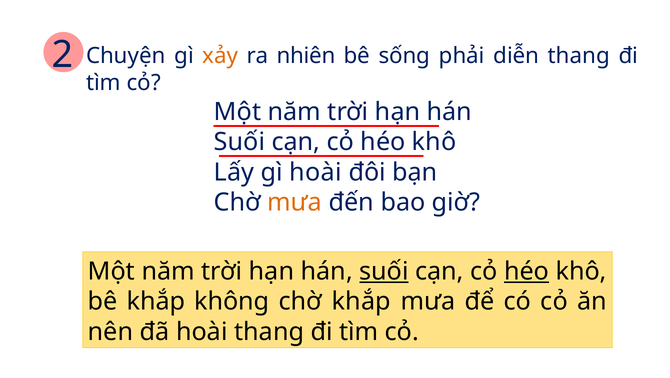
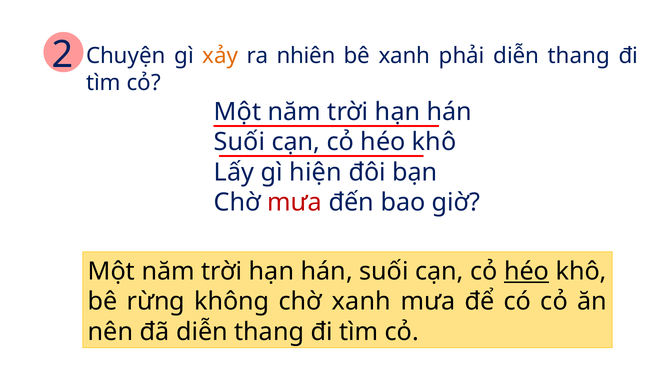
bê sống: sống -> xanh (404, 56)
gì hoài: hoài -> hiện (316, 172)
mưa colour: orange -> red (295, 202)
suối underline: present -> none (384, 271)
bê khắp: khắp -> rừng (156, 301)
chờ khắp: khắp -> xanh (361, 301)
đã hoài: hoài -> diễn (202, 332)
